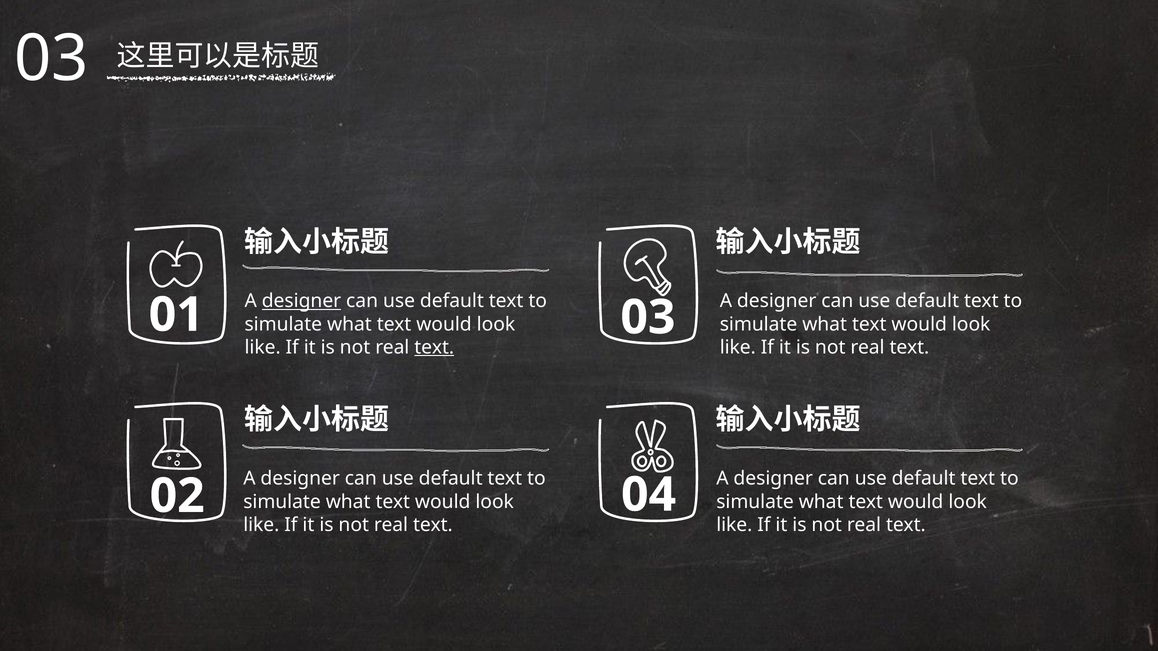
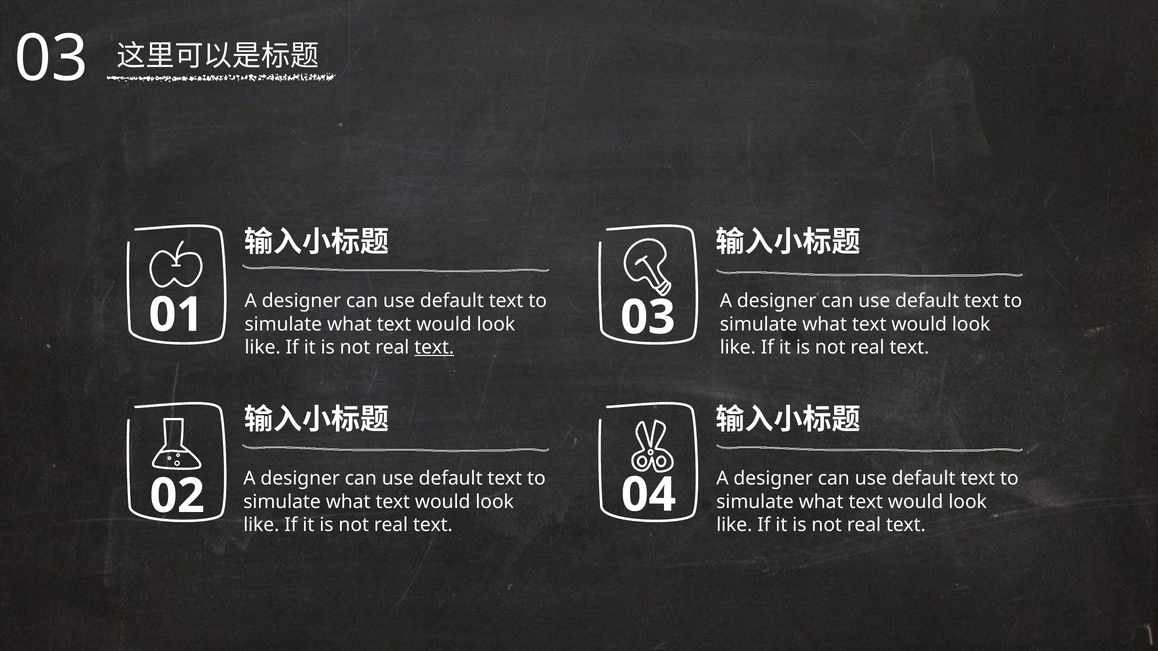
designer underline: present -> none (301, 301)
